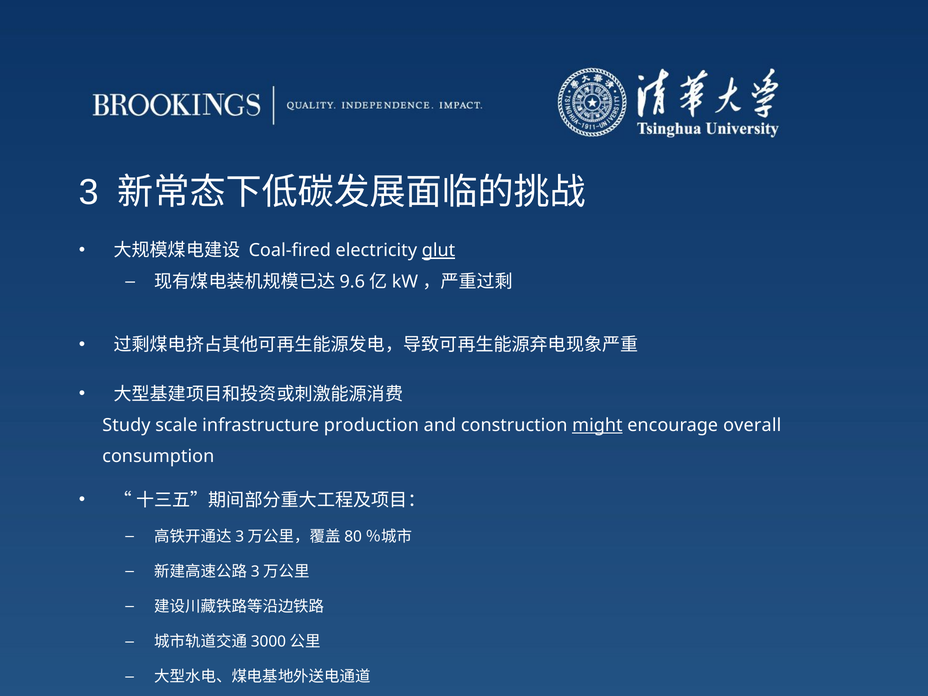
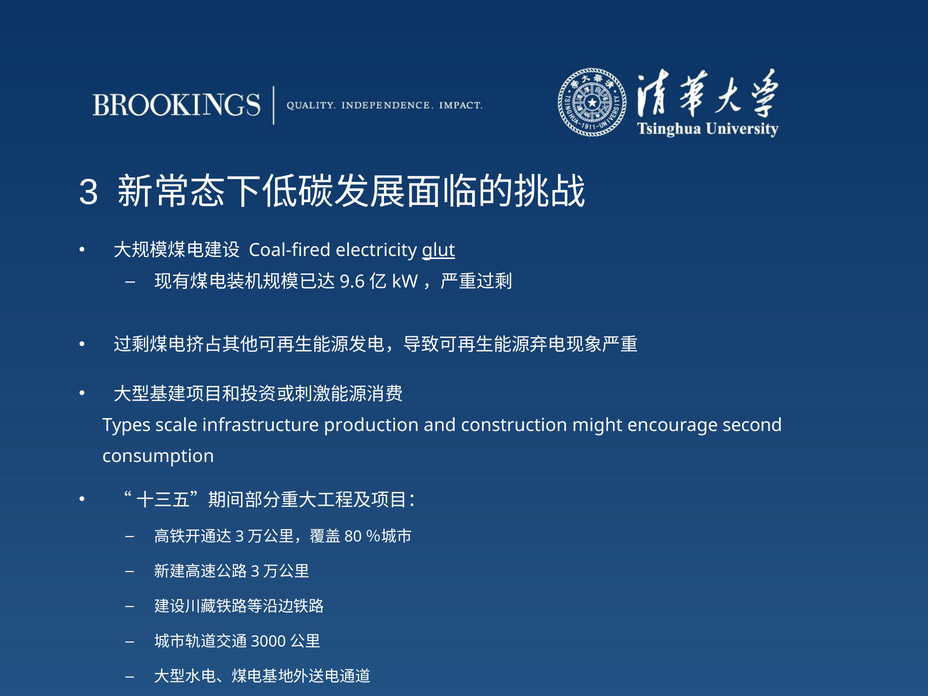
Study: Study -> Types (127, 425)
might underline: present -> none (597, 425)
overall: overall -> second (752, 425)
